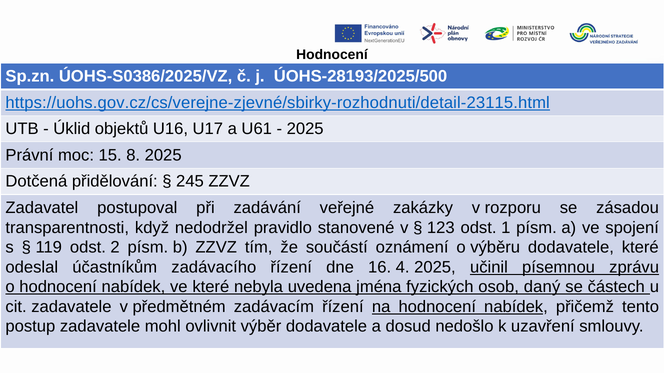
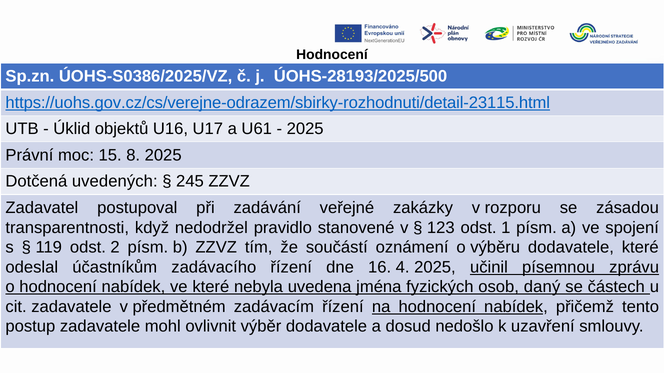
https://uohs.gov.cz/cs/verejne-zjevné/sbirky-rozhodnuti/detail-23115.html: https://uohs.gov.cz/cs/verejne-zjevné/sbirky-rozhodnuti/detail-23115.html -> https://uohs.gov.cz/cs/verejne-odrazem/sbirky-rozhodnuti/detail-23115.html (278, 103)
přidělování: přidělování -> uvedených (115, 182)
